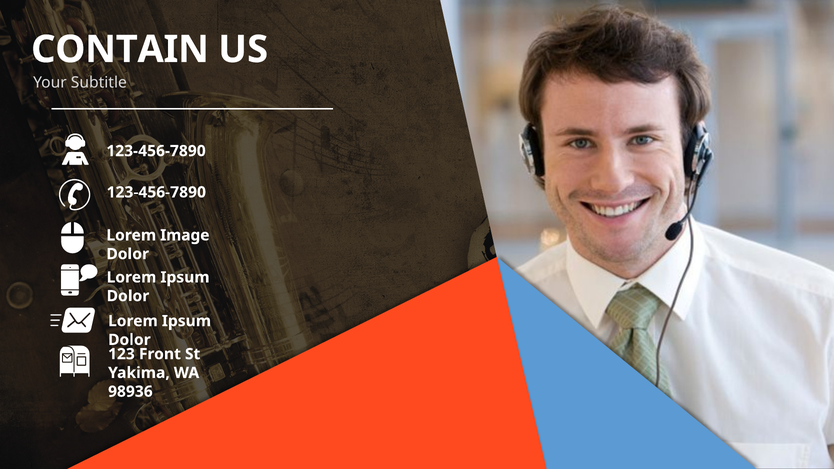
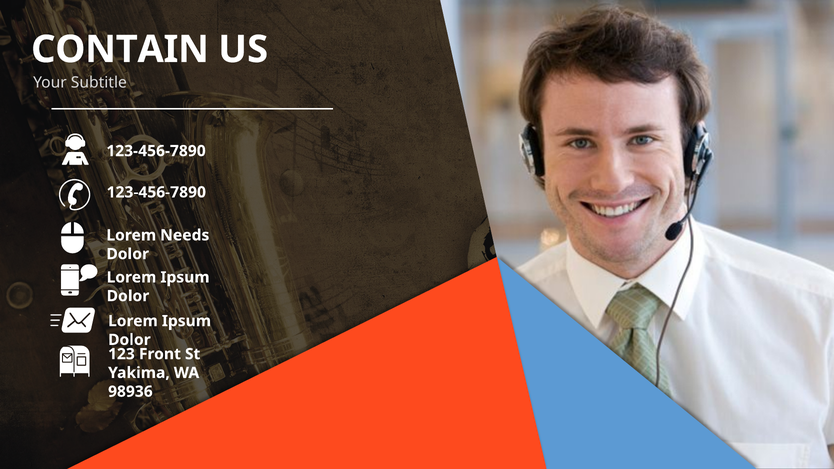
Image: Image -> Needs (185, 235)
